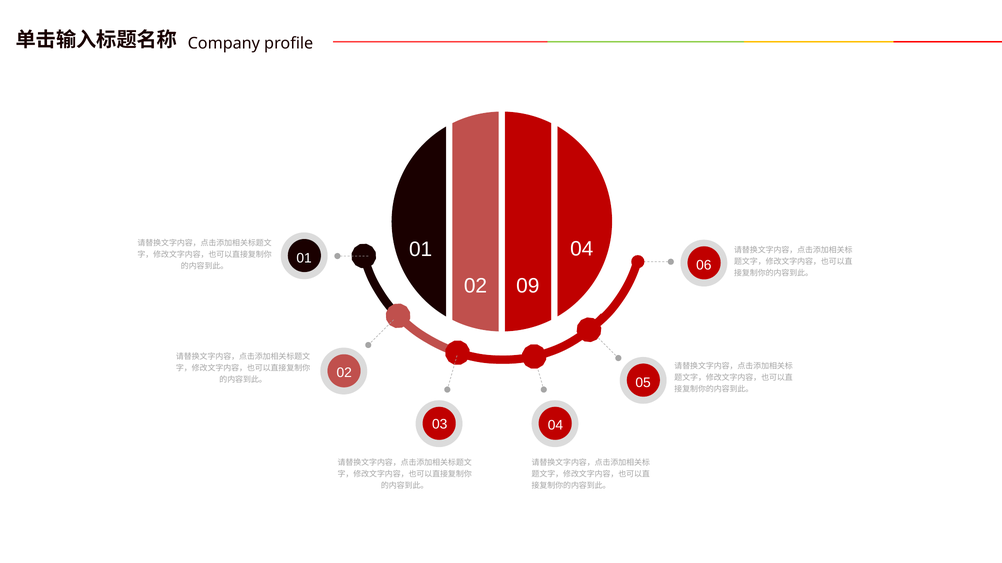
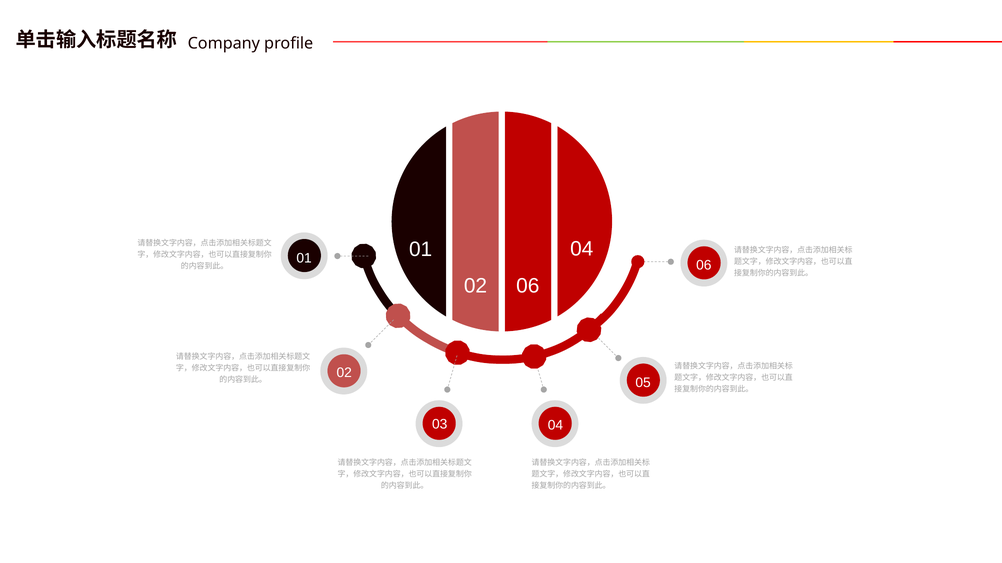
02 09: 09 -> 06 (528, 286)
